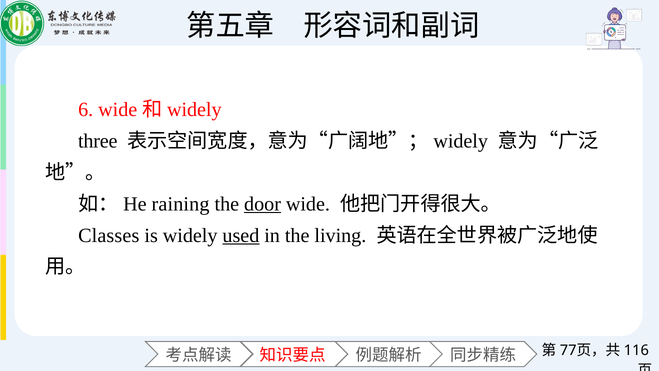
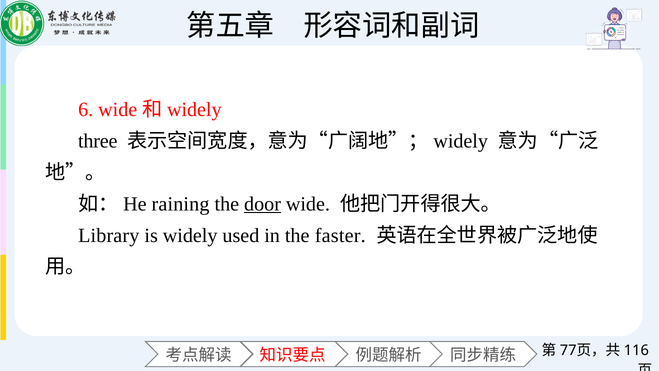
Classes: Classes -> Library (109, 235)
used underline: present -> none (241, 235)
living: living -> faster (340, 235)
